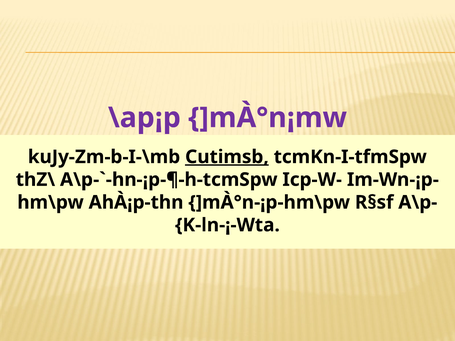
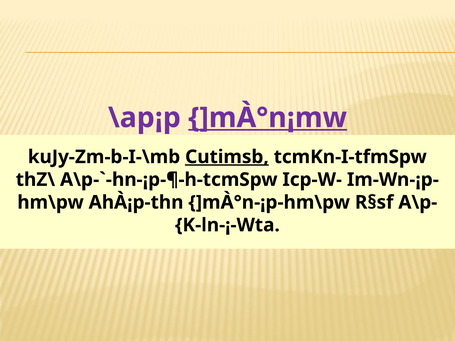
]mÀ°n¡mw underline: none -> present (268, 118)
